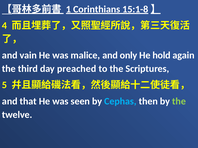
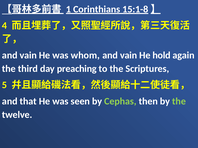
malice: malice -> whom (85, 55)
only: only -> vain (129, 55)
preached: preached -> preaching (77, 69)
Cephas colour: light blue -> light green (120, 102)
